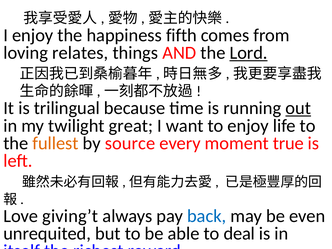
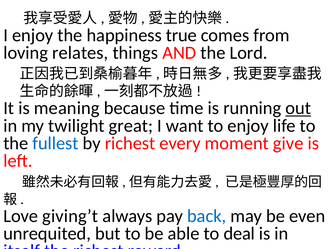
fifth: fifth -> true (181, 35)
Lord underline: present -> none (249, 53)
trilingual: trilingual -> meaning (67, 108)
fullest colour: orange -> blue (56, 143)
by source: source -> richest (130, 143)
true: true -> give (288, 143)
